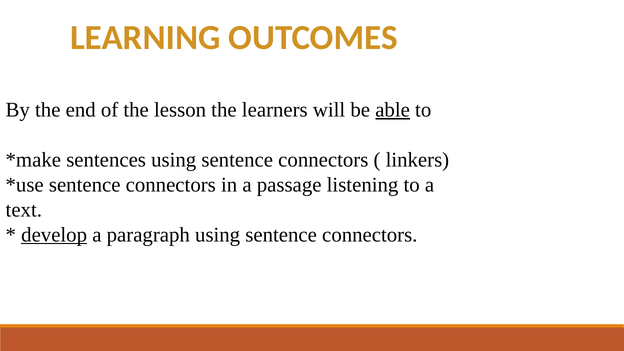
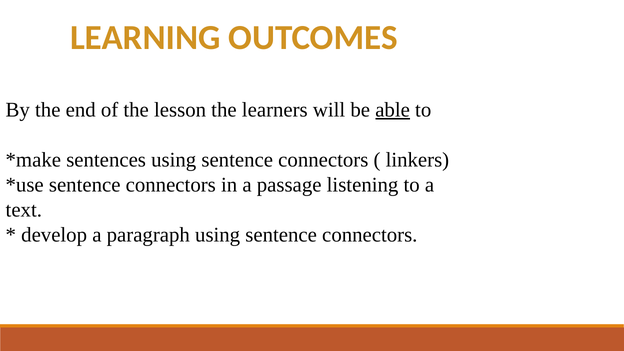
develop underline: present -> none (54, 235)
